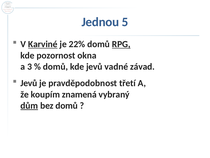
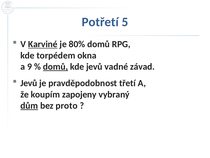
Jednou: Jednou -> Potřetí (100, 22)
22%: 22% -> 80% (77, 44)
RPG underline: present -> none (121, 44)
pozornost: pozornost -> torpédem (56, 55)
3: 3 -> 9 (30, 66)
domů underline: none -> present (55, 66)
znamená: znamená -> zapojeny (79, 94)
bez domů: domů -> proto (67, 105)
